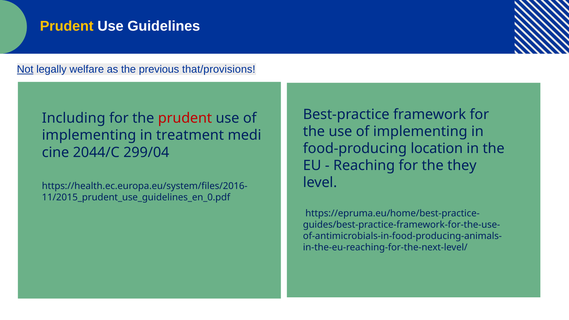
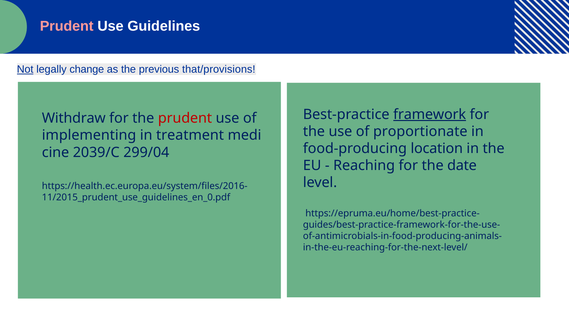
Prudent colour: yellow -> pink (67, 26)
welfare: welfare -> change (87, 70)
framework underline: none -> present (430, 115)
Including: Including -> Withdraw (74, 119)
the use of implementing: implementing -> proportionate (420, 132)
2044/C: 2044/C -> 2039/C (96, 153)
they: they -> date (462, 166)
